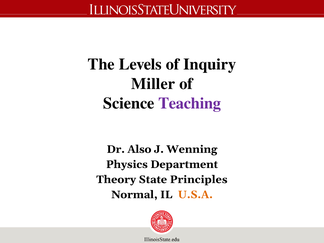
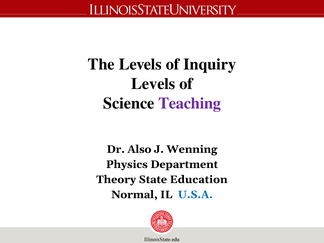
Miller: Miller -> Levels (153, 84)
Principles: Principles -> Education (199, 179)
U.S.A colour: orange -> blue (195, 195)
